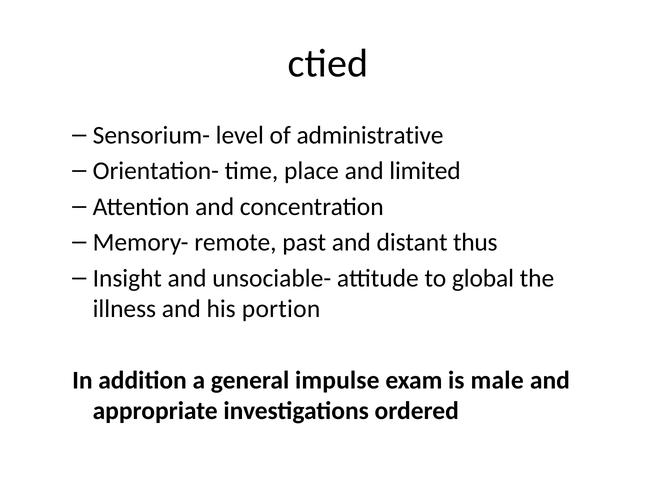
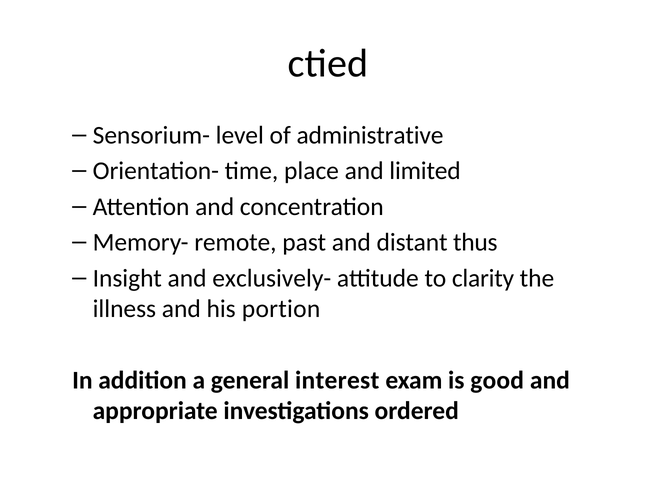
unsociable-: unsociable- -> exclusively- (272, 278)
global: global -> clarity (483, 278)
impulse: impulse -> interest (337, 380)
male: male -> good (497, 380)
